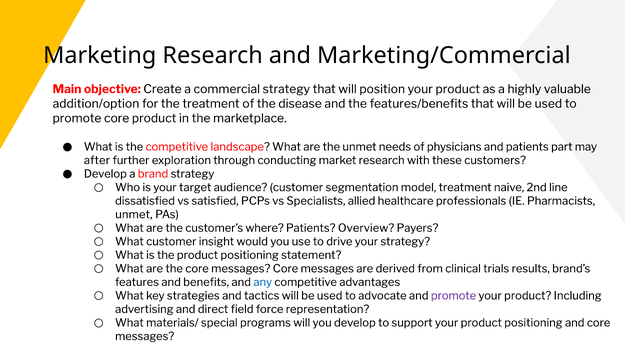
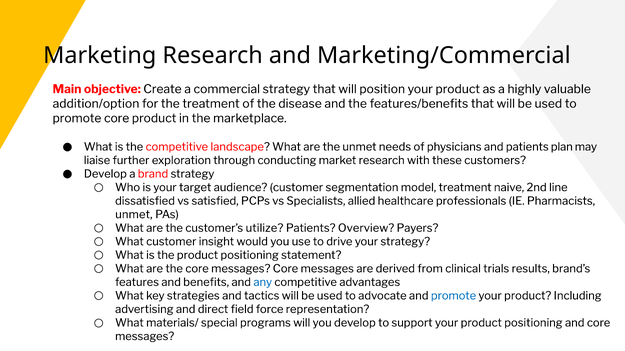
part: part -> plan (562, 147)
after: after -> liaise (97, 161)
where: where -> utilize (264, 228)
promote colour: purple -> blue (454, 296)
